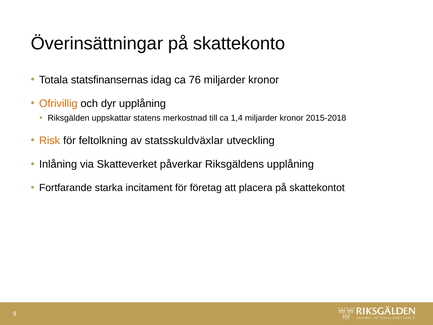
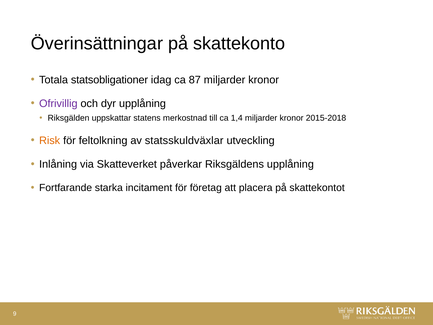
statsfinansernas: statsfinansernas -> statsobligationer (110, 80)
76: 76 -> 87 (195, 80)
Ofrivillig colour: orange -> purple (58, 104)
